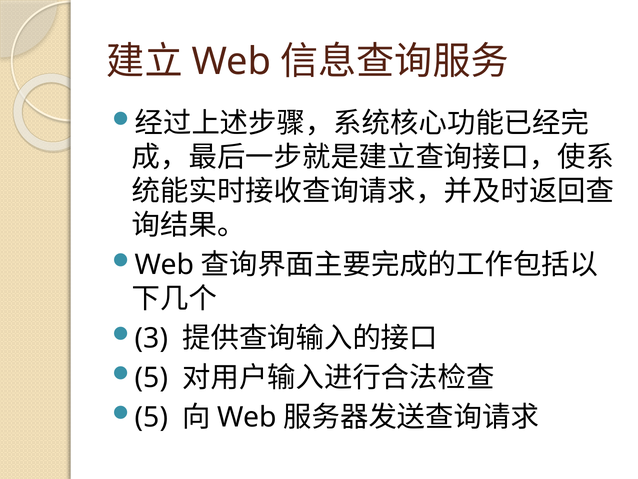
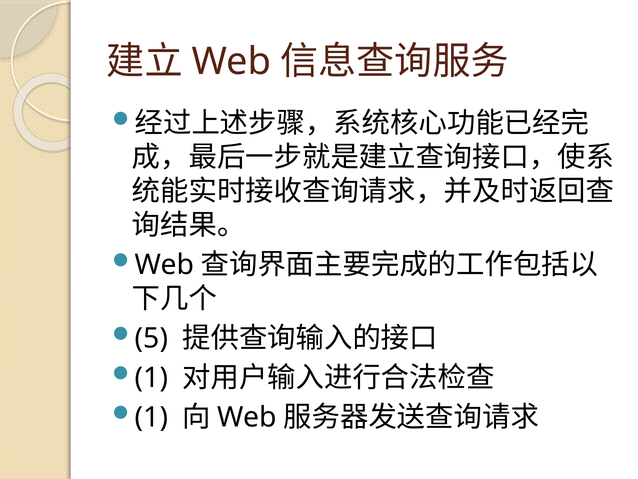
3: 3 -> 5 (151, 338)
5: 5 -> 1 (151, 377)
5: 5 -> 1 (151, 417)
